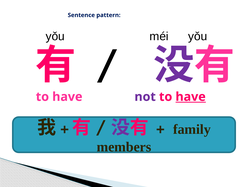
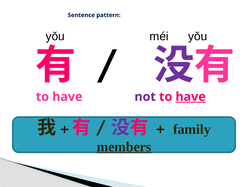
members underline: none -> present (124, 147)
